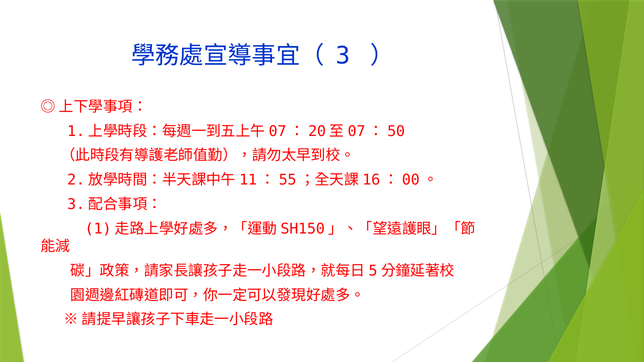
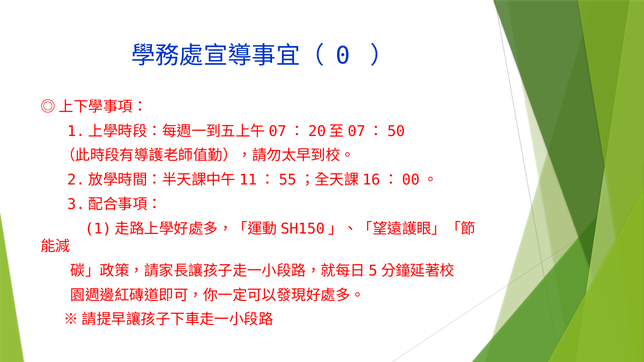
3: 3 -> 0 (343, 56)
